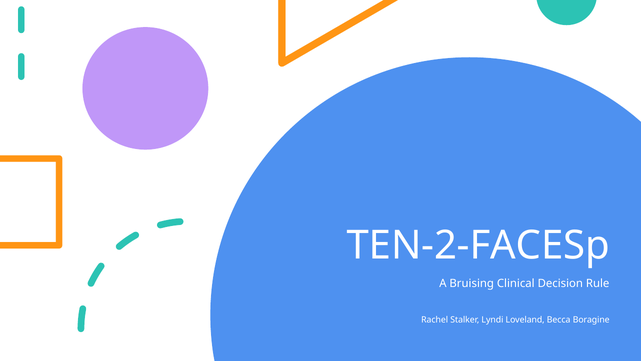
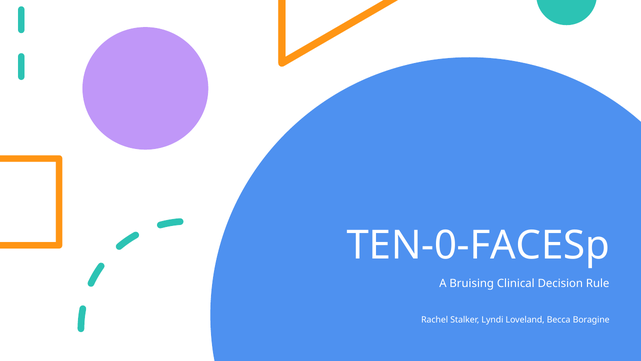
TEN-2-FACESp: TEN-2-FACESp -> TEN-0-FACESp (478, 245)
